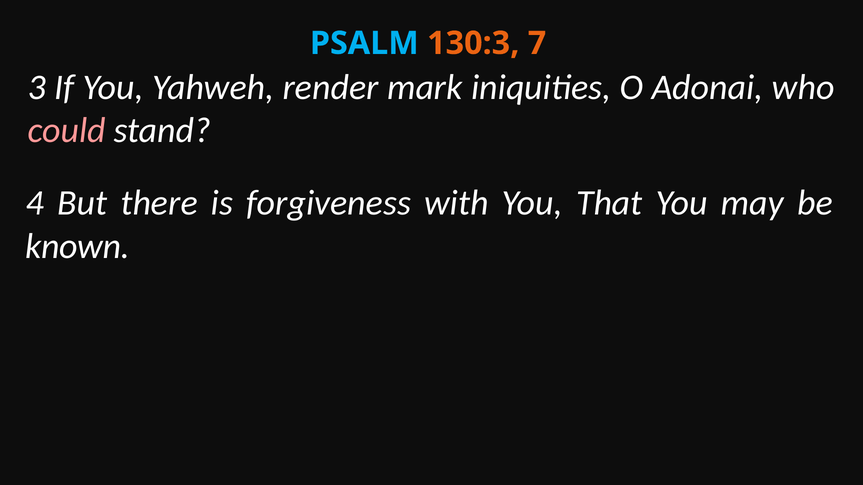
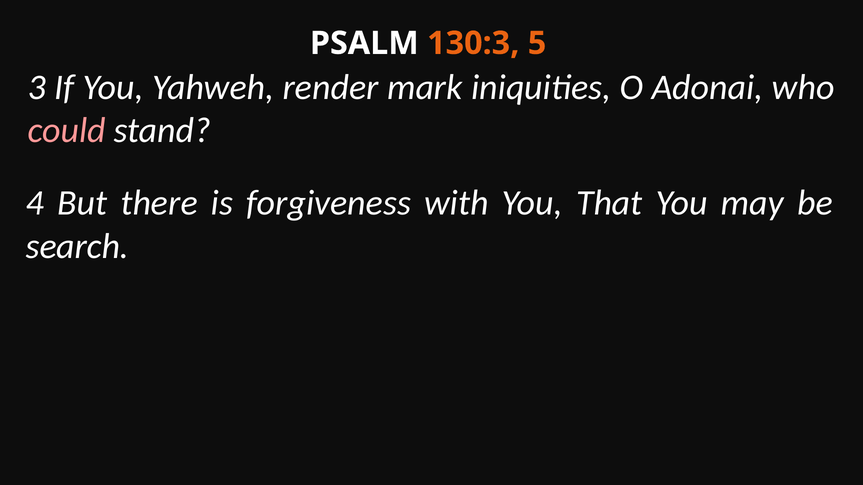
PSALM colour: light blue -> white (364, 43)
7: 7 -> 5 (537, 43)
known: known -> search (77, 246)
